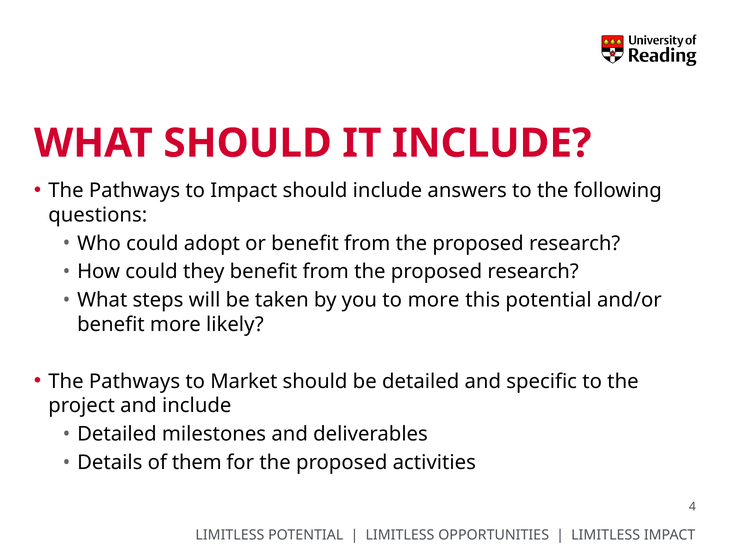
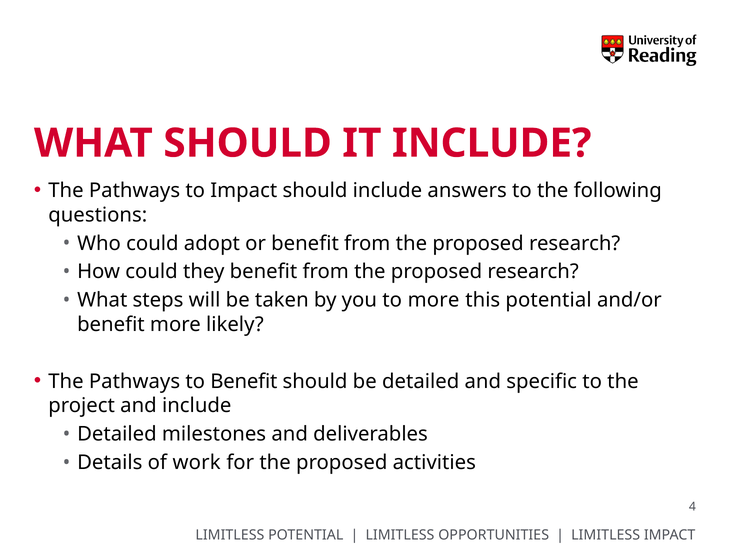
to Market: Market -> Benefit (244, 382)
them: them -> work (197, 463)
